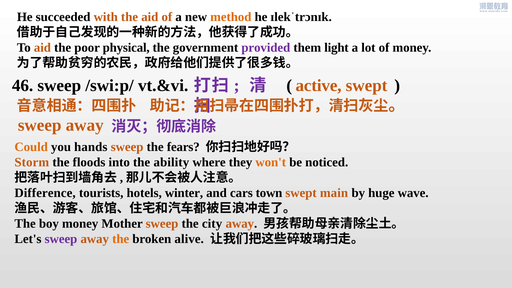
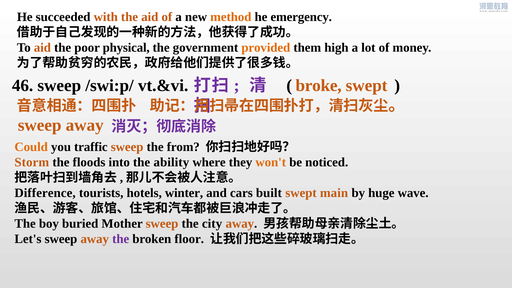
ɪlekˈtrɔnɪk: ɪlekˈtrɔnɪk -> emergency (301, 17)
provided colour: purple -> orange (266, 48)
light: light -> high (336, 48)
active: active -> broke (319, 86)
hands: hands -> traffic (91, 147)
fears: fears -> from (183, 147)
town: town -> built (269, 193)
boy money: money -> buried (80, 224)
sweep colour: purple -> black (61, 239)
the colour: orange -> purple (121, 239)
alive: alive -> floor (189, 239)
